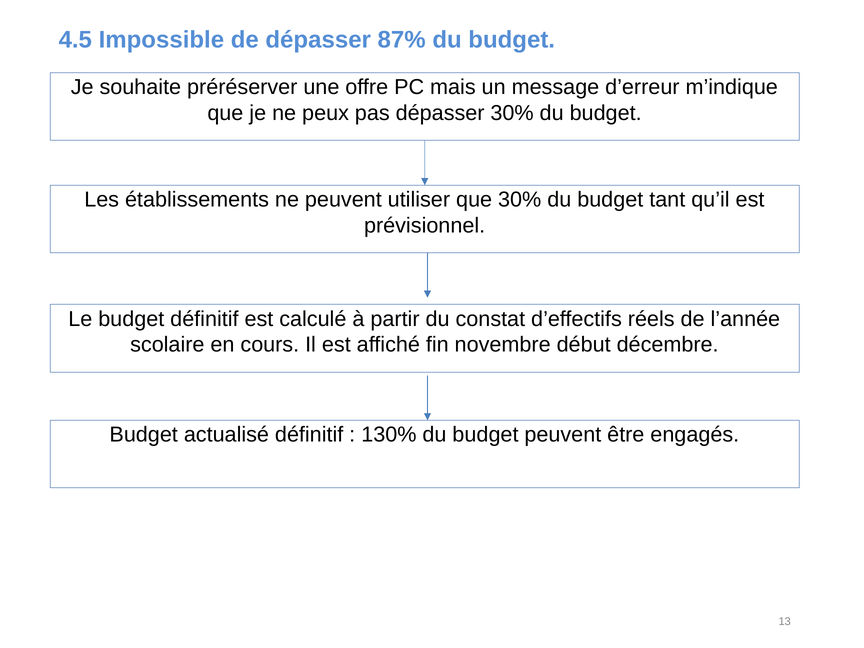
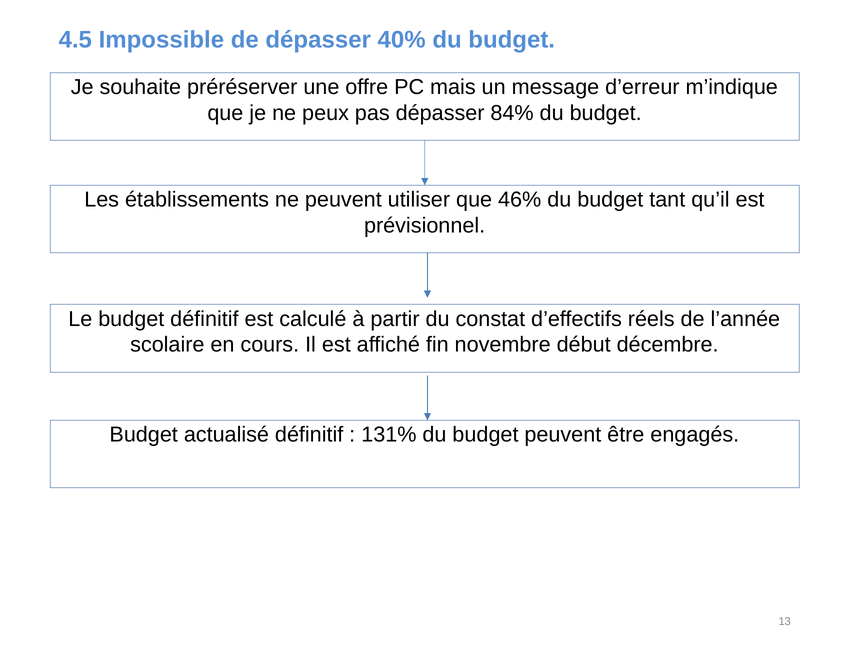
87%: 87% -> 40% (402, 40)
dépasser 30%: 30% -> 84% (512, 113)
que 30%: 30% -> 46% (520, 200)
130%: 130% -> 131% (389, 435)
